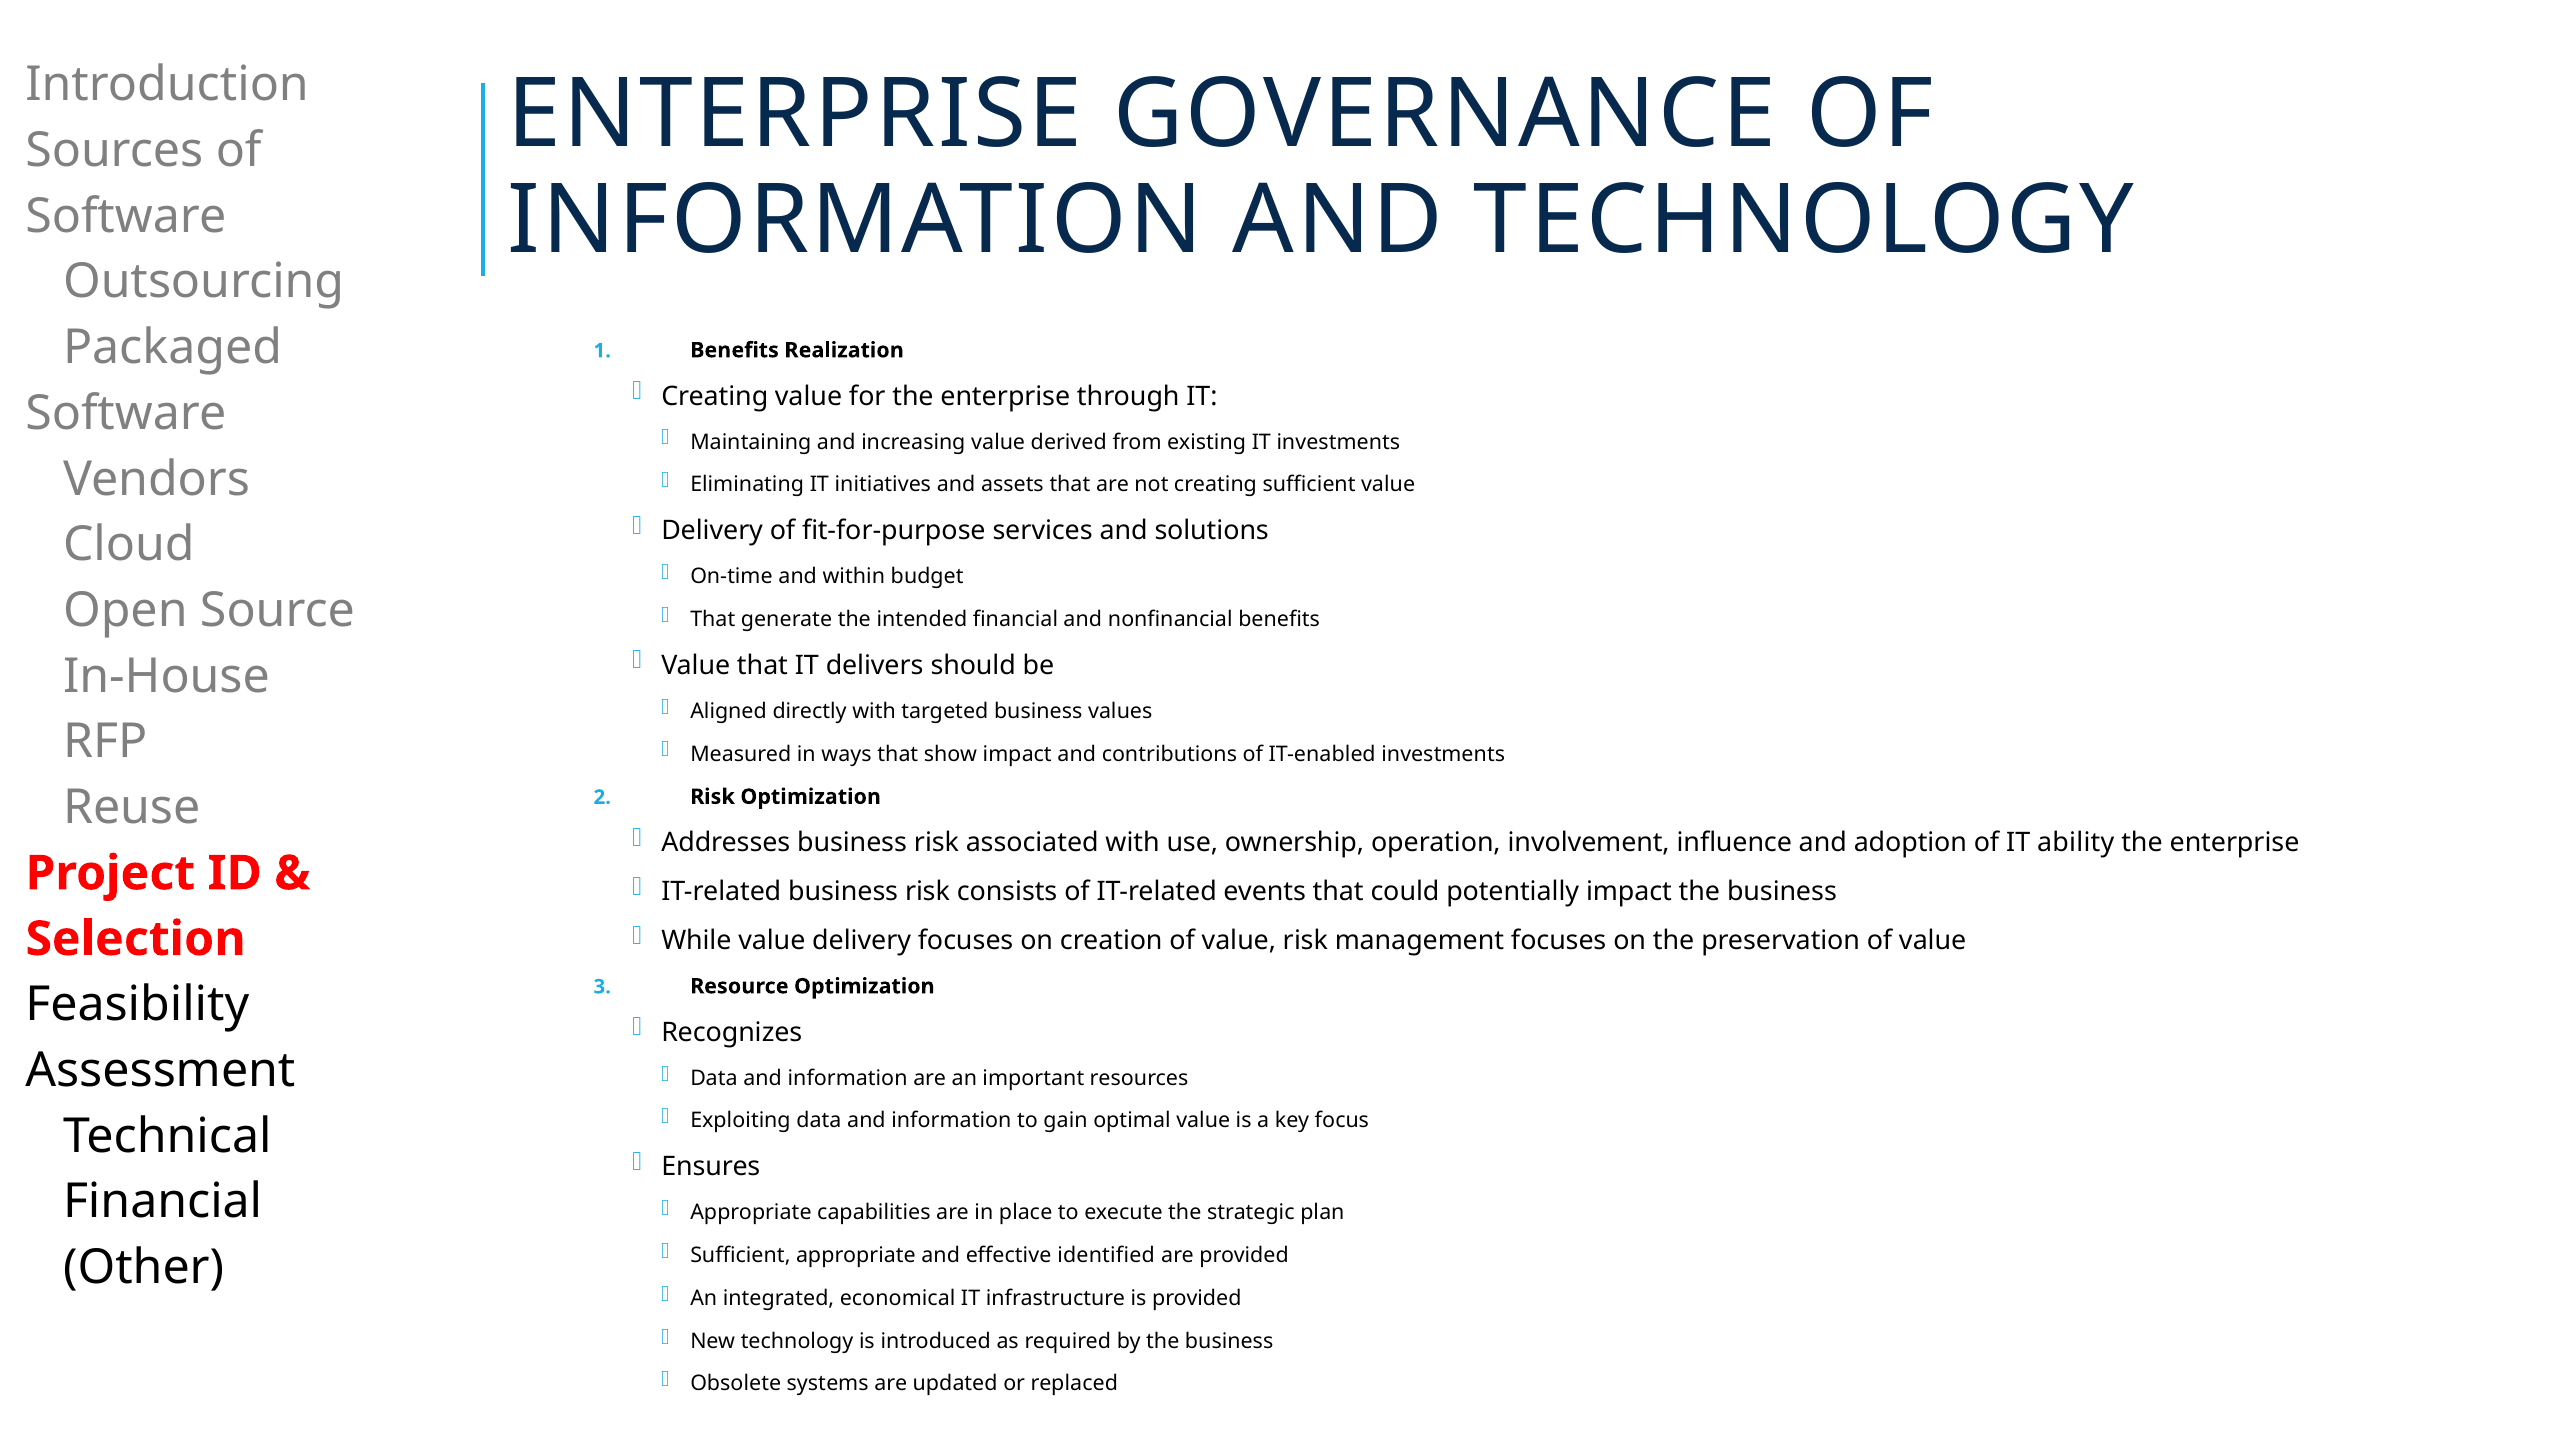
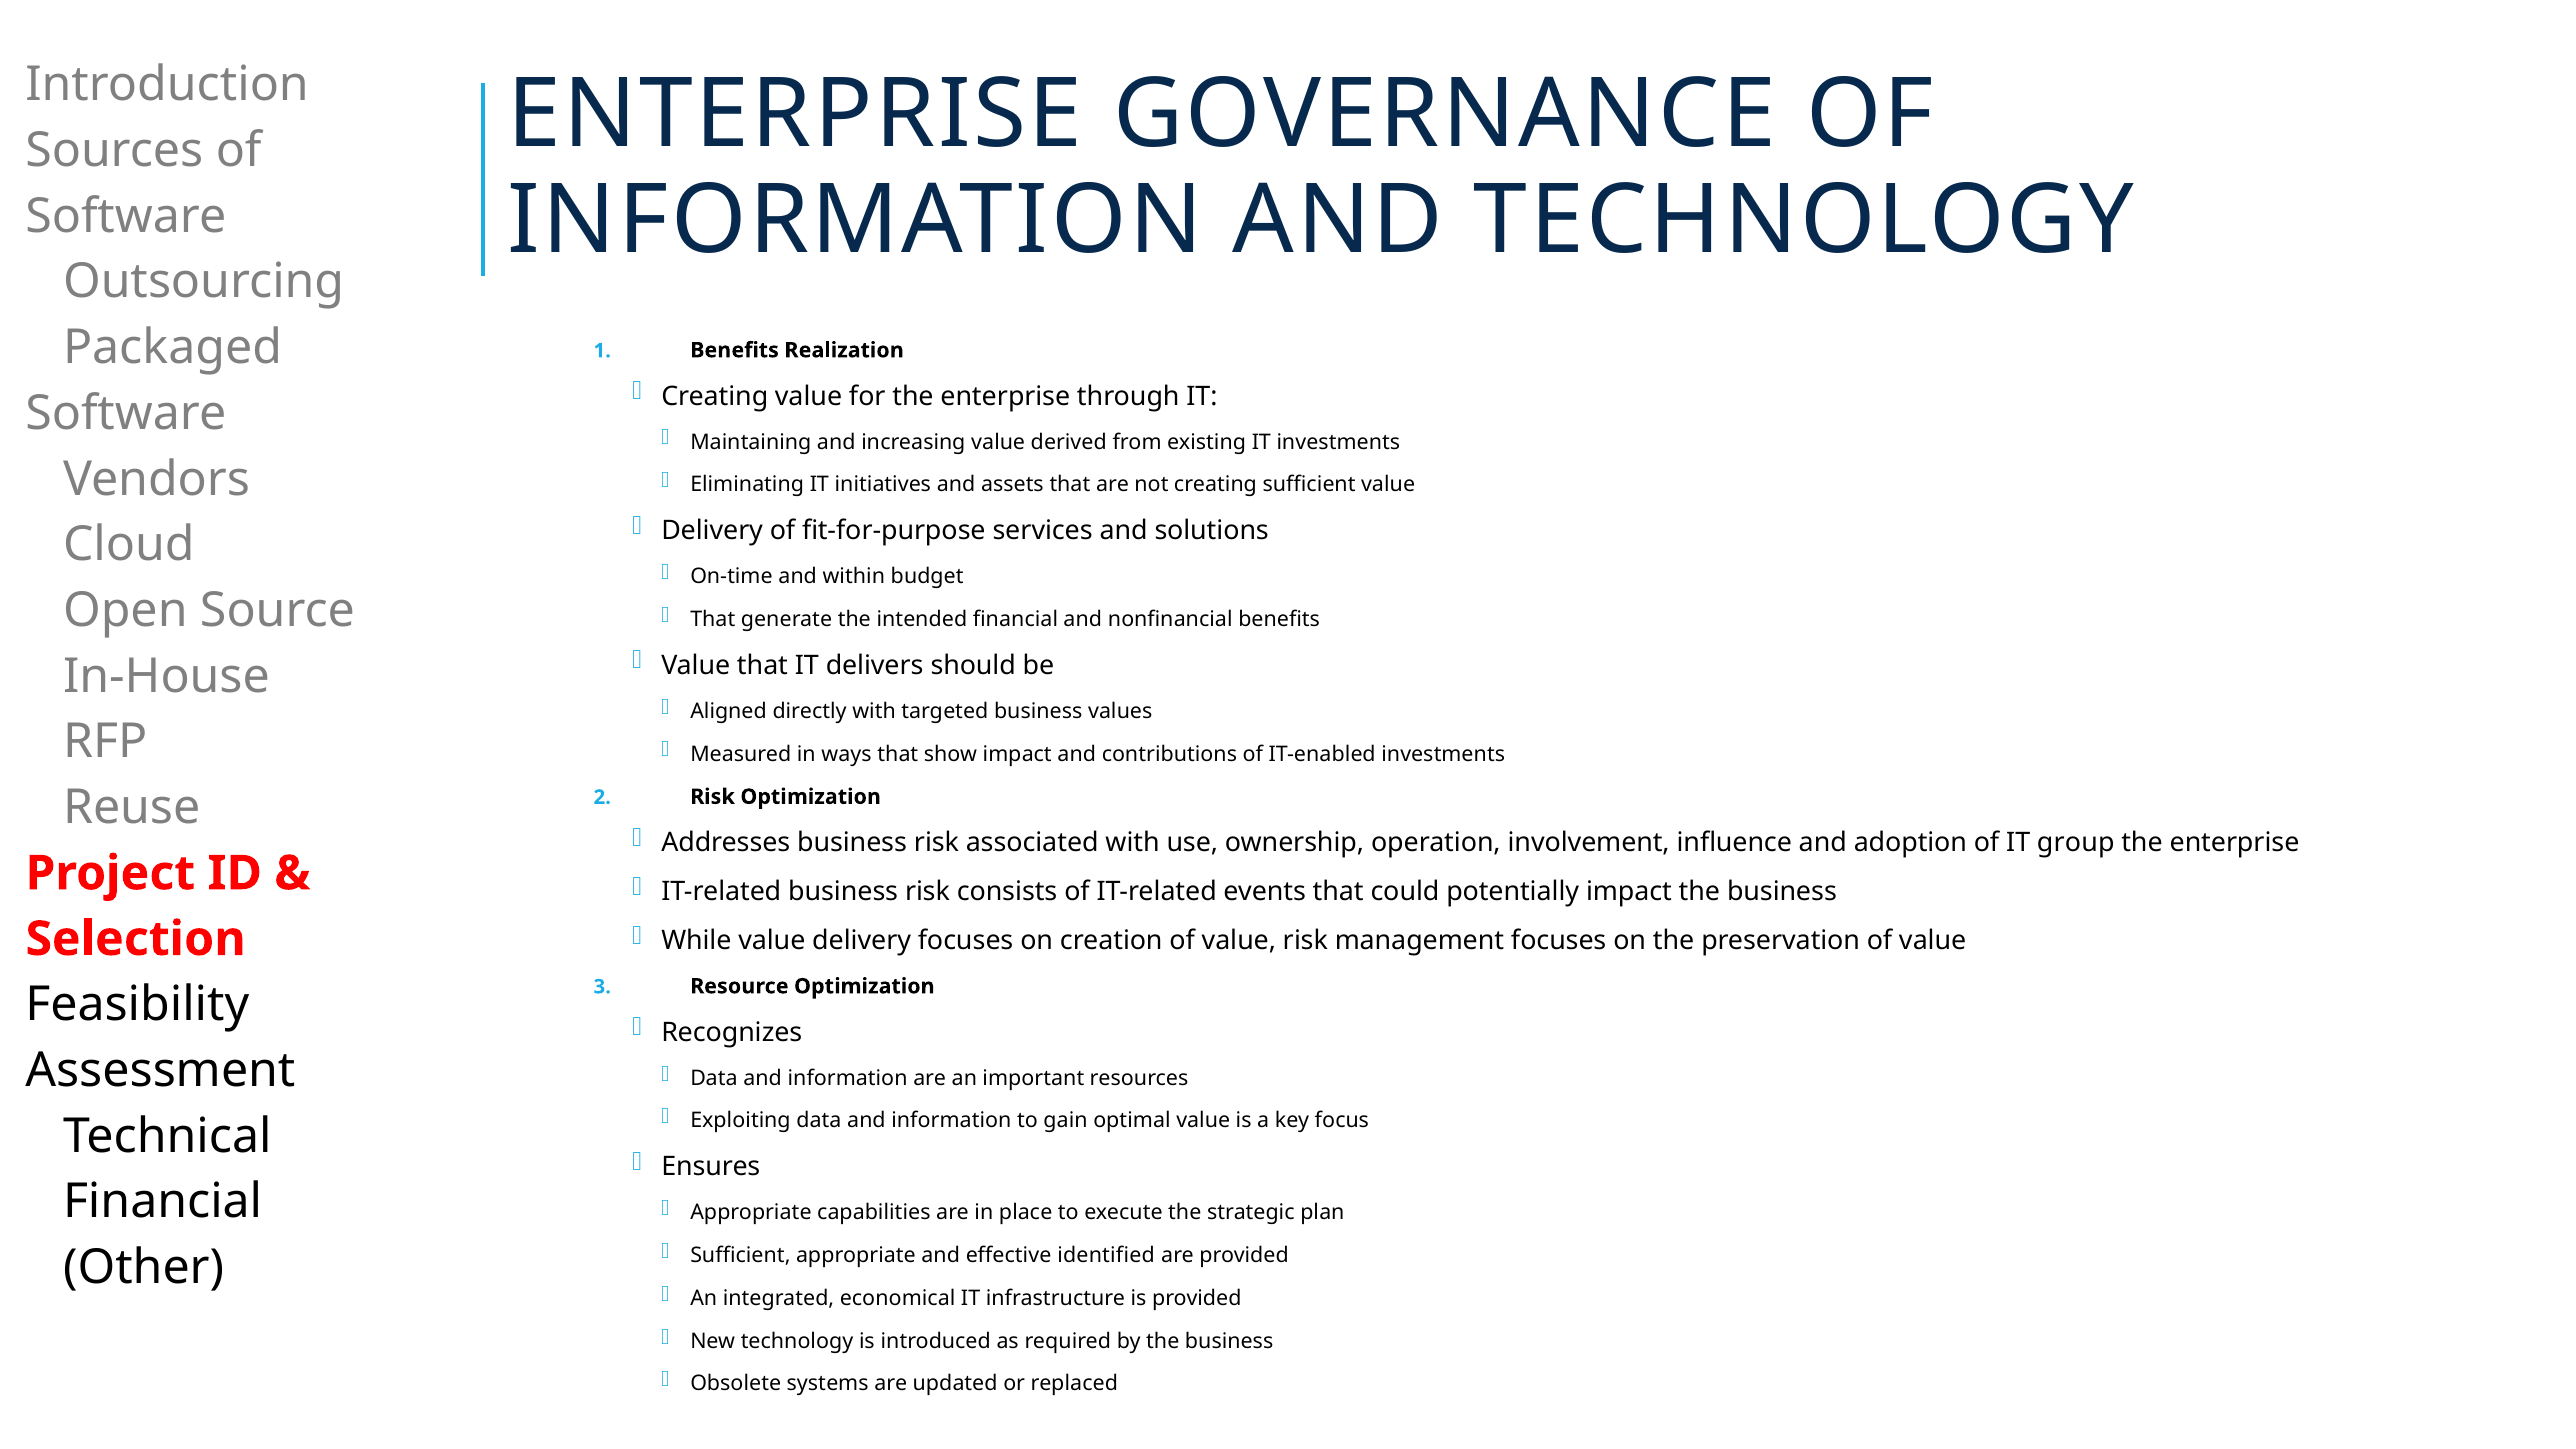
ability: ability -> group (2076, 843)
